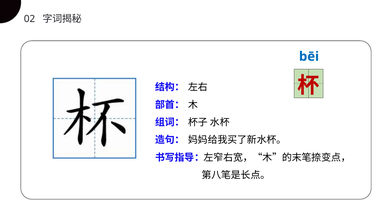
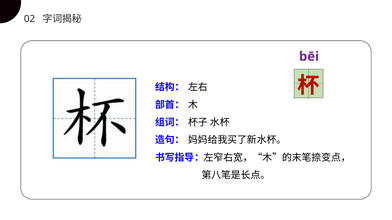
bēi colour: blue -> purple (309, 57)
